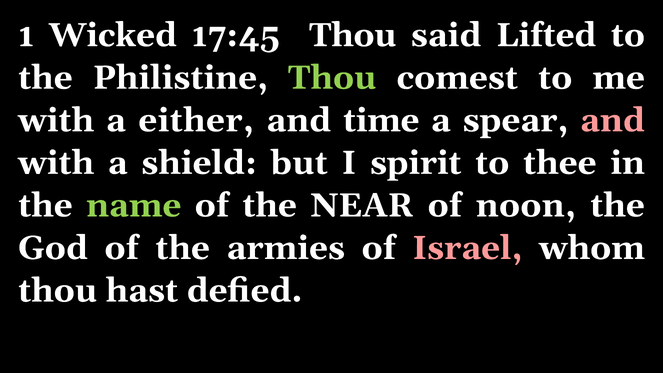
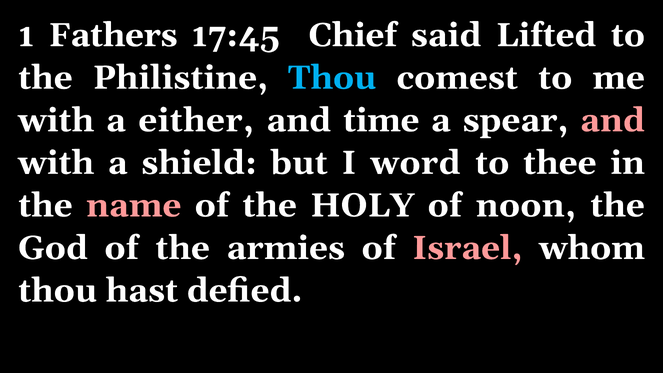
Wicked: Wicked -> Fathers (113, 35)
17:45 Thou: Thou -> Chief (353, 35)
Thou colour: light green -> light blue (332, 78)
spirit: spirit -> word (415, 163)
name colour: light green -> pink (134, 205)
NEAR: NEAR -> HOLY (362, 205)
